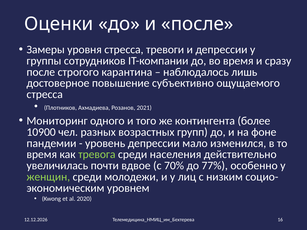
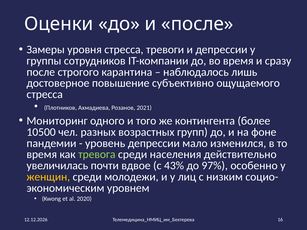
10900: 10900 -> 10500 (41, 132)
70%: 70% -> 43% (174, 166)
77%: 77% -> 97% (215, 166)
женщин colour: light green -> yellow (48, 177)
